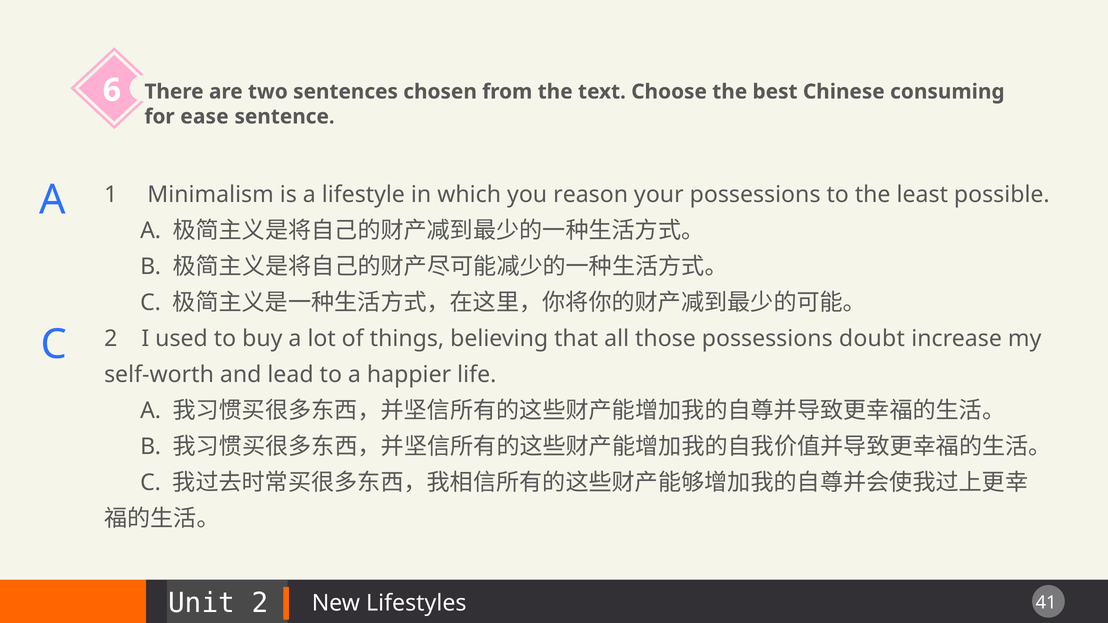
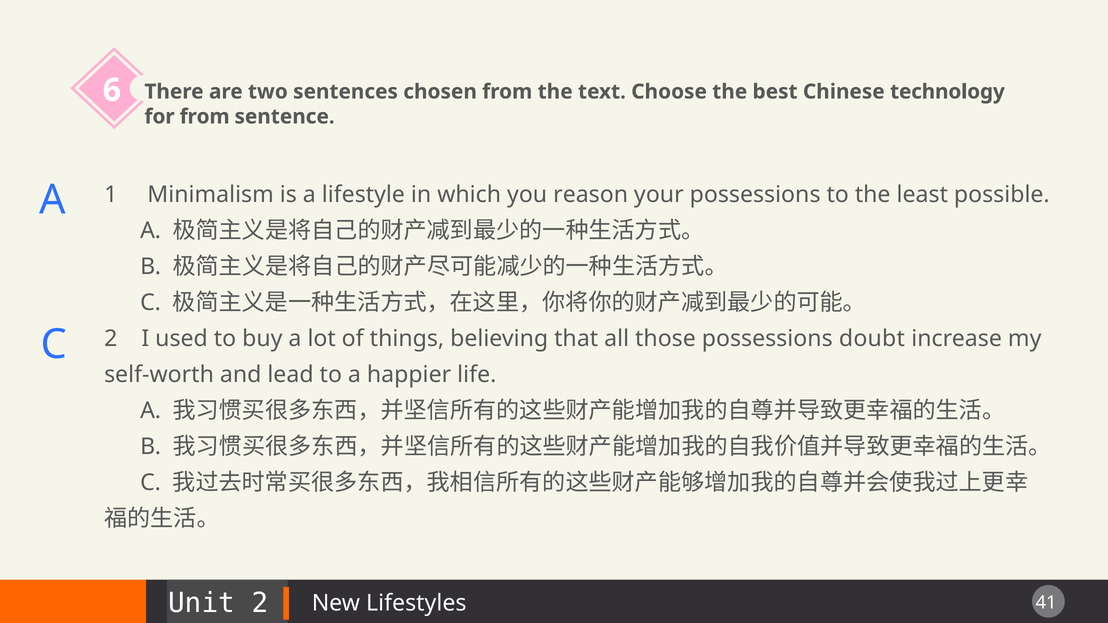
consuming: consuming -> technology (947, 92)
for ease: ease -> from (205, 117)
